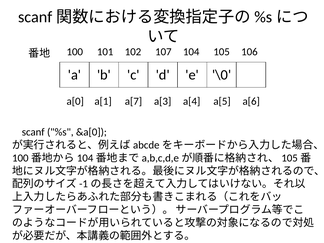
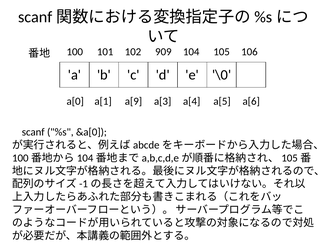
107: 107 -> 909 (163, 52)
a[7: a[7 -> a[9 (133, 101)
